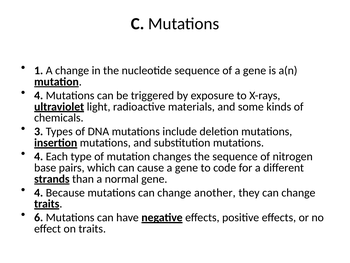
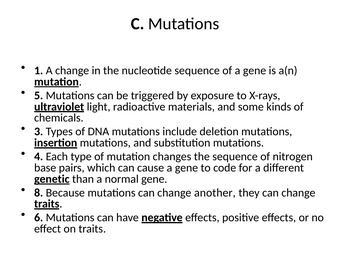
4: 4 -> 5 (39, 95)
strands: strands -> genetic (52, 179)
4: 4 -> 8 (39, 192)
